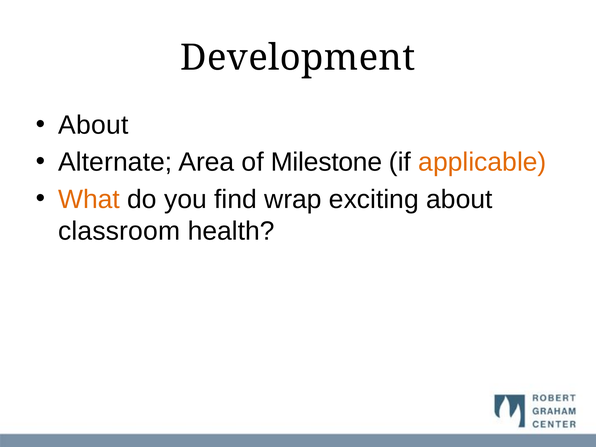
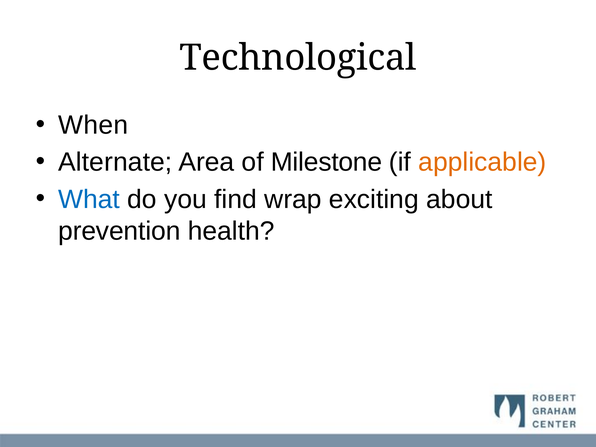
Development: Development -> Technological (298, 58)
About: About -> When (93, 125)
What colour: orange -> blue (89, 199)
classroom: classroom -> prevention (119, 231)
